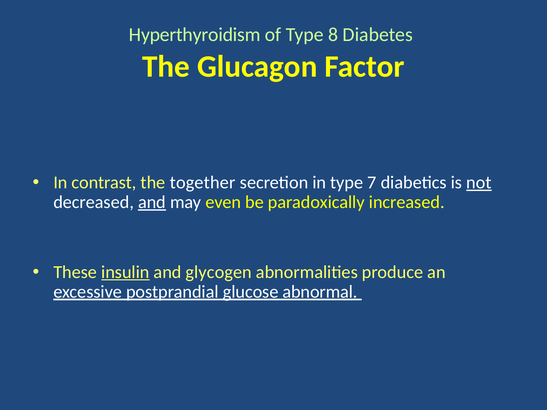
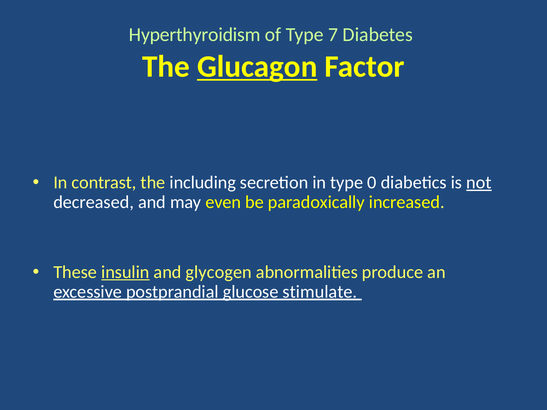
8: 8 -> 7 (333, 35)
Glucagon underline: none -> present (257, 66)
together: together -> including (203, 183)
7: 7 -> 0 (372, 183)
and underline: present -> none (152, 202)
abnormal: abnormal -> stimulate (320, 292)
